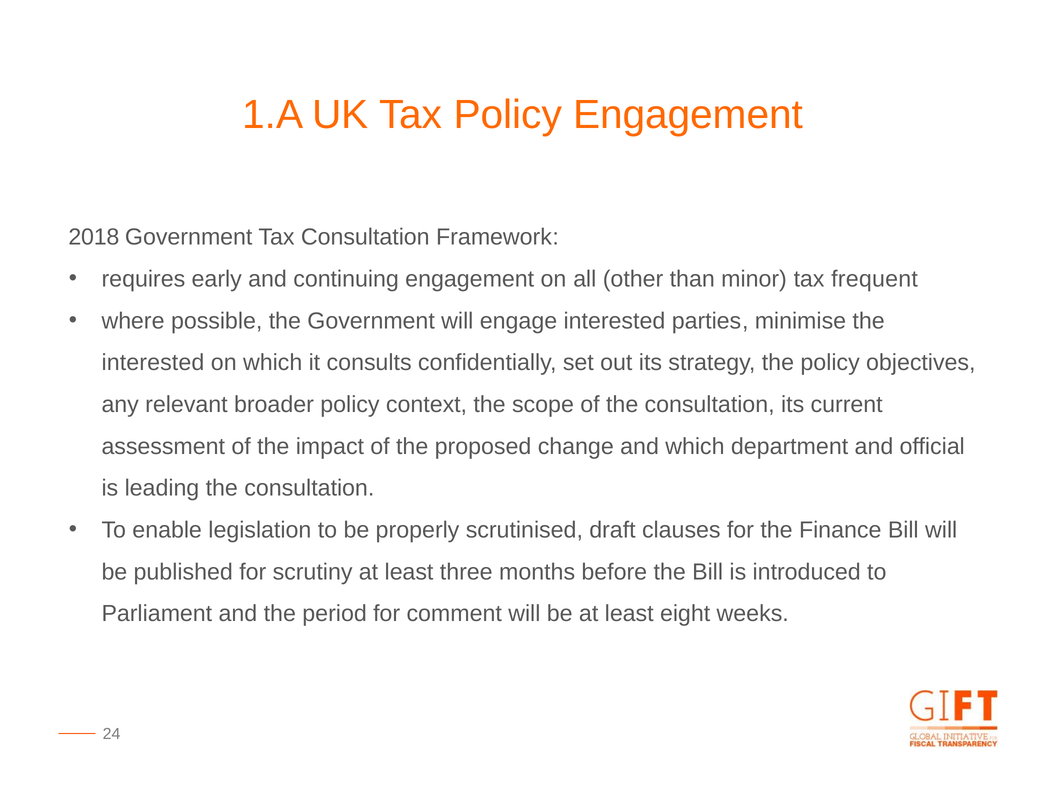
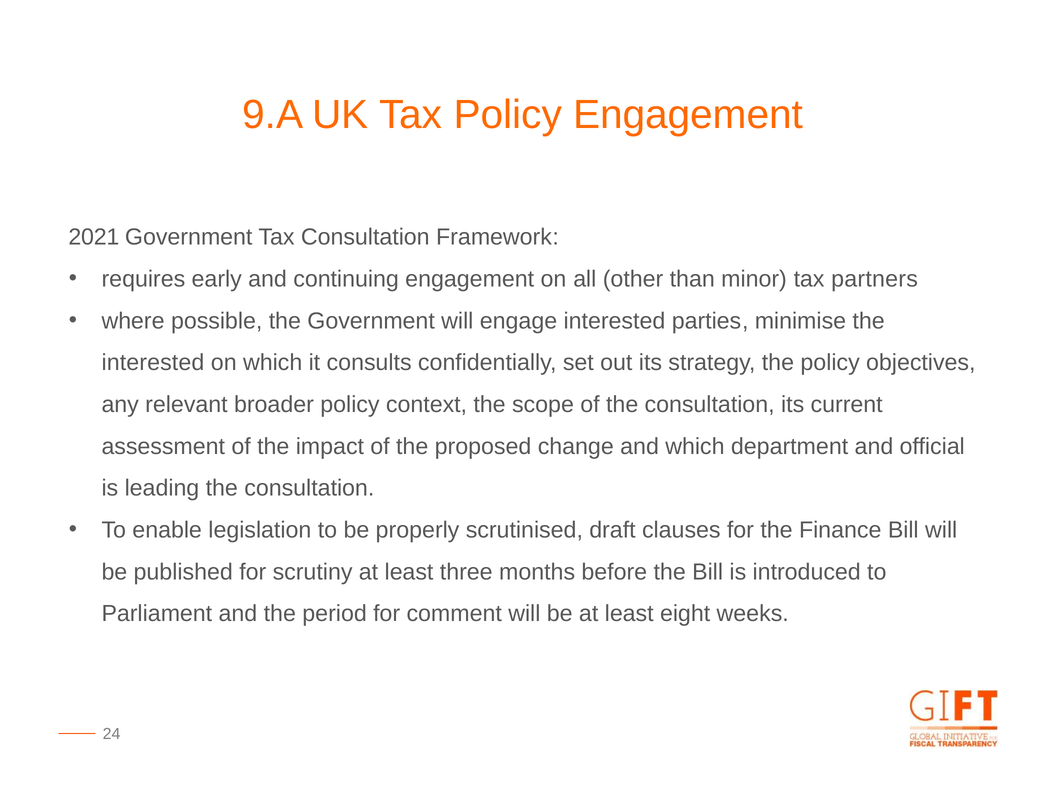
1.A: 1.A -> 9.A (273, 115)
2018: 2018 -> 2021 (94, 237)
frequent: frequent -> partners (875, 279)
